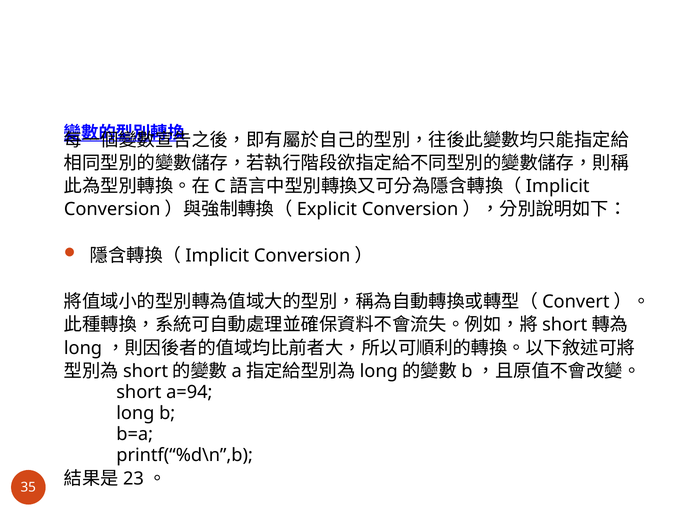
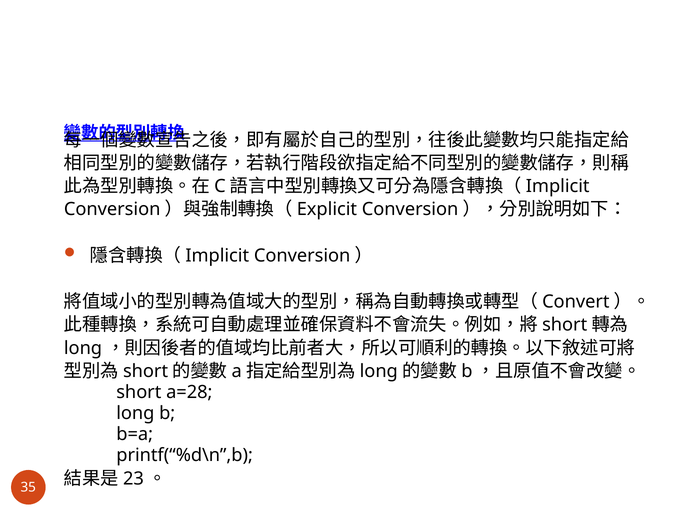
a=94: a=94 -> a=28 (189, 392)
